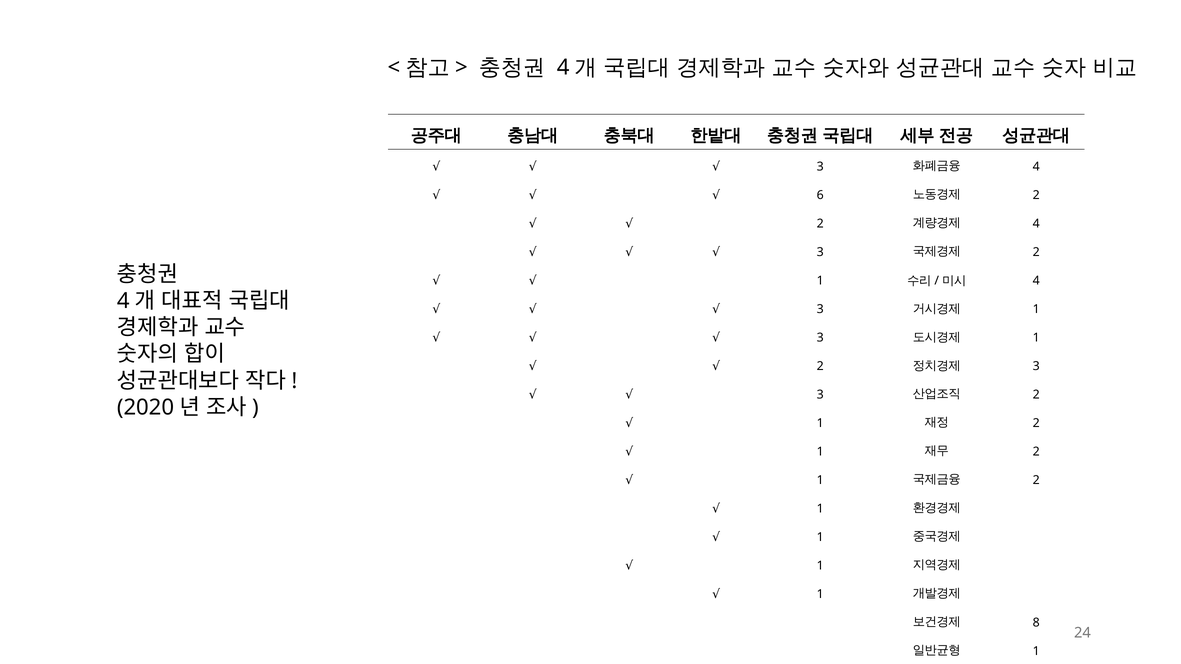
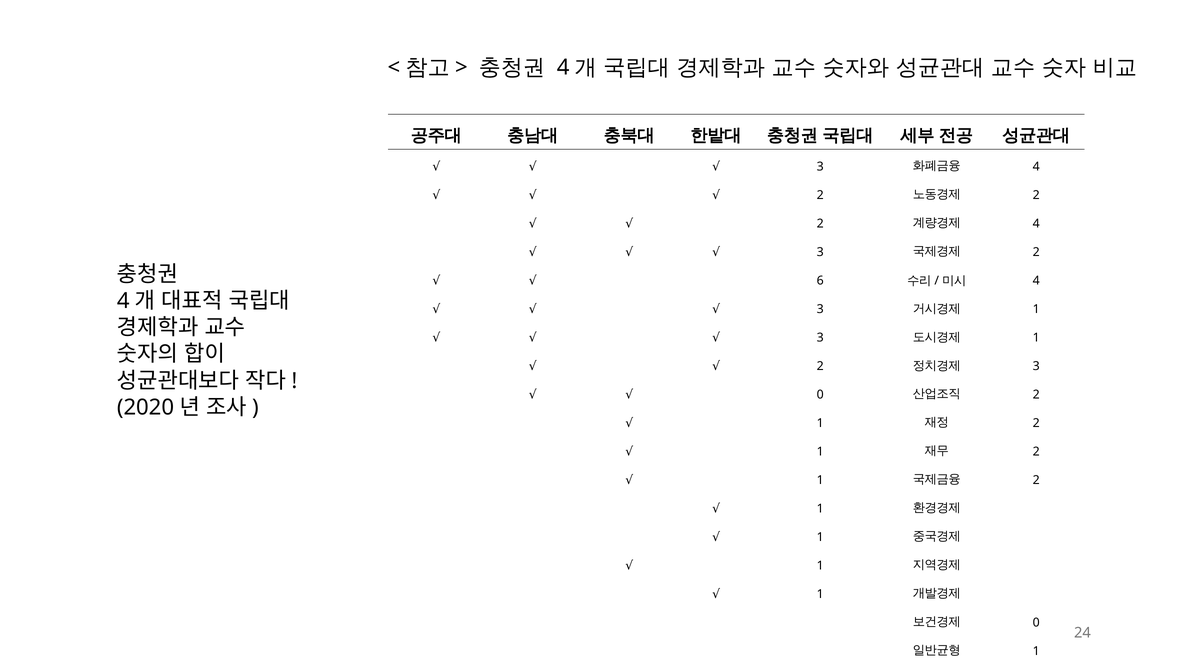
6: 6 -> 2 (820, 195)
1: 1 -> 6 (820, 281)
3: 3 -> 0 (820, 395)
8: 8 -> 0 (1036, 623)
